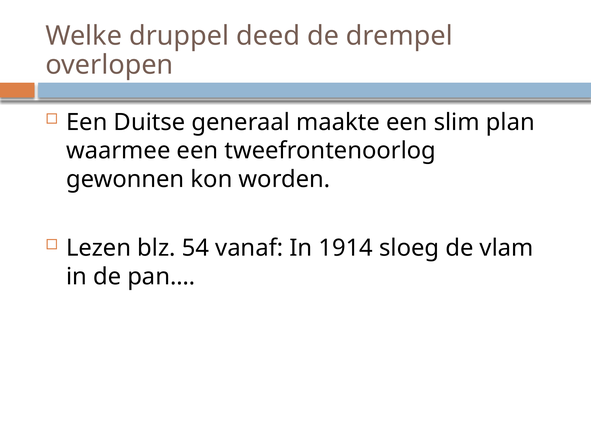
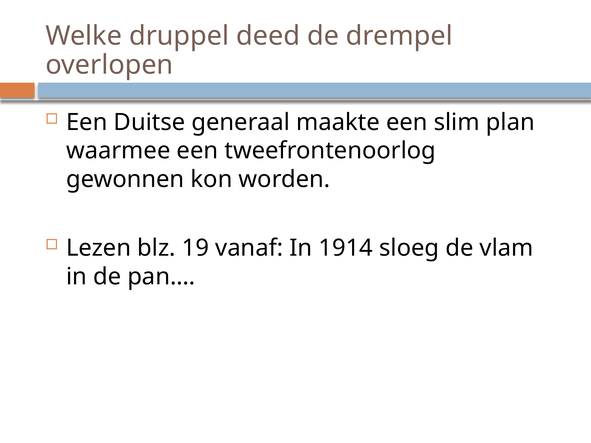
54: 54 -> 19 (195, 248)
